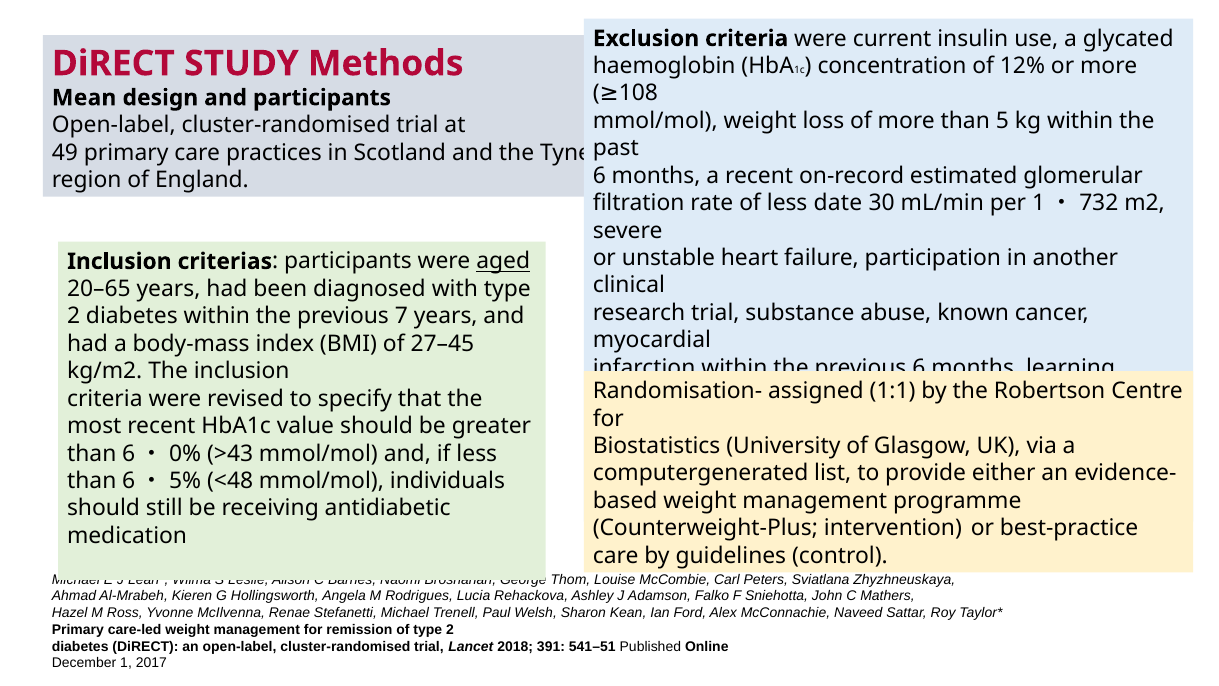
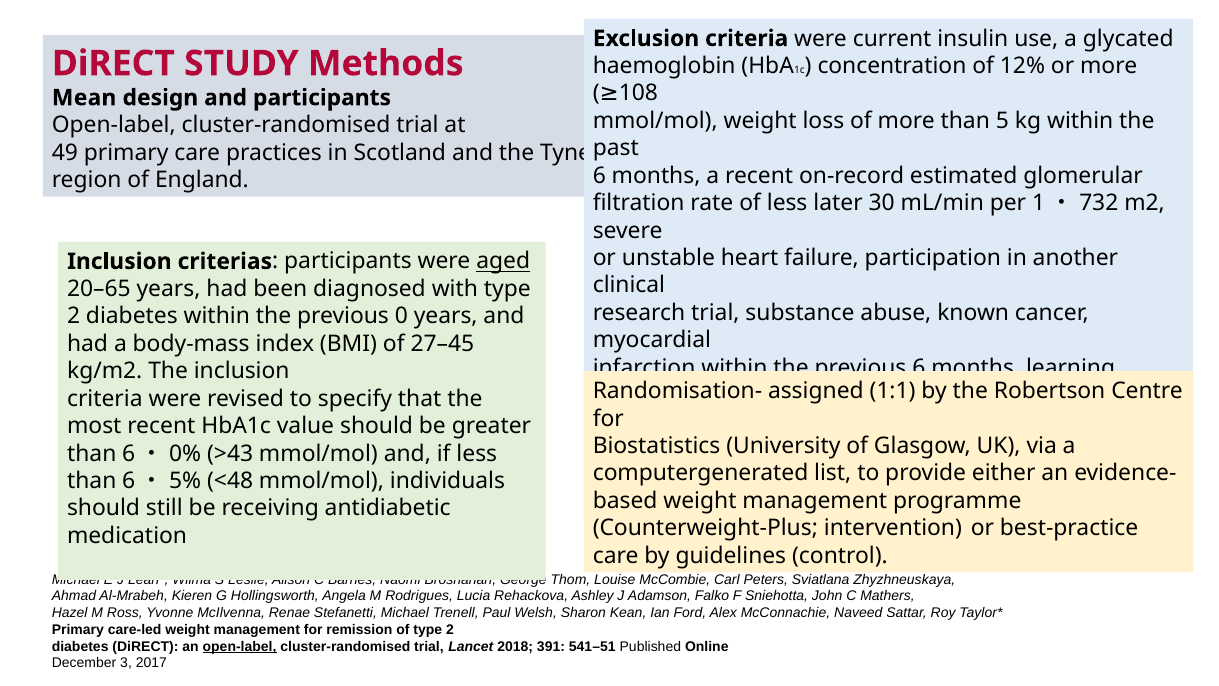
date: date -> later (838, 203)
7: 7 -> 0 (401, 316)
open-label underline: none -> present (240, 646)
December 1: 1 -> 3 (126, 663)
